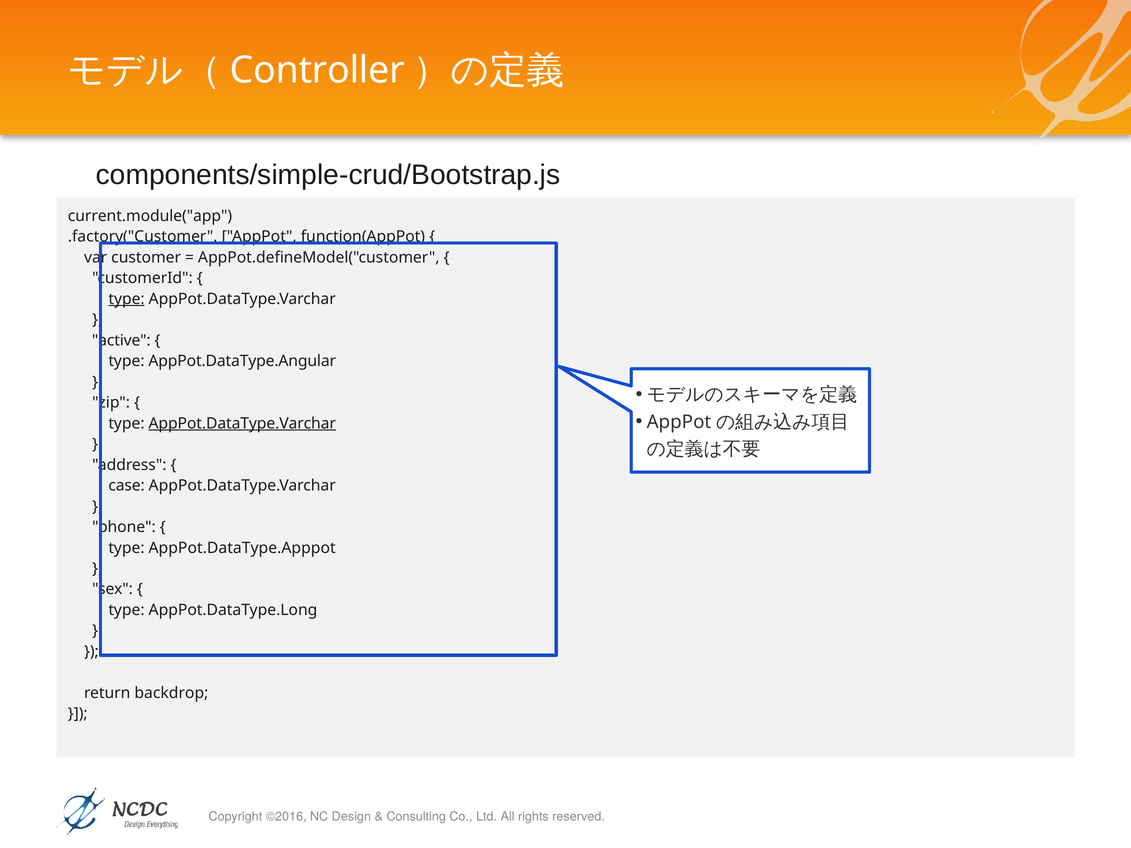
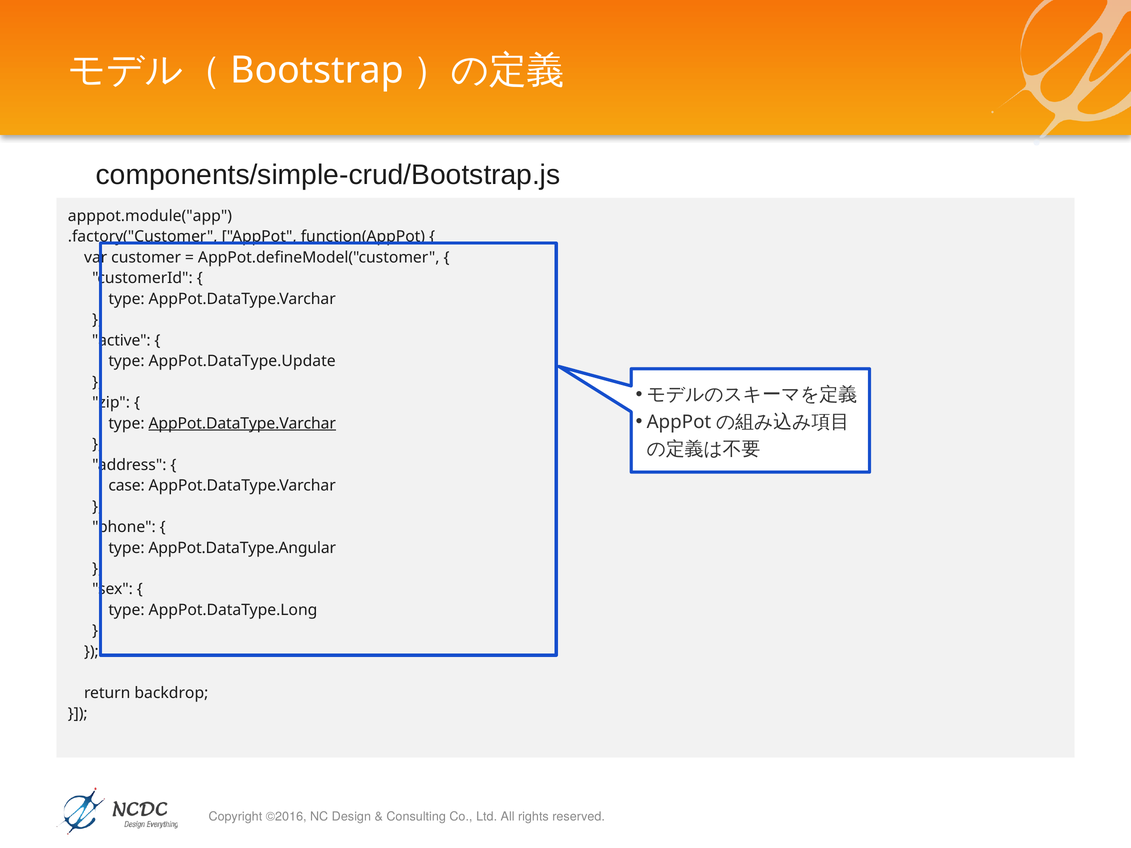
Controller: Controller -> Bootstrap (317, 70)
current.module("app: current.module("app -> apppot.module("app (150, 216)
type underline: present -> none (127, 299)
AppPot.DataType.Angular: AppPot.DataType.Angular -> AppPot.DataType.Update (242, 361)
AppPot.DataType.Apppot: AppPot.DataType.Apppot -> AppPot.DataType.Angular (242, 548)
